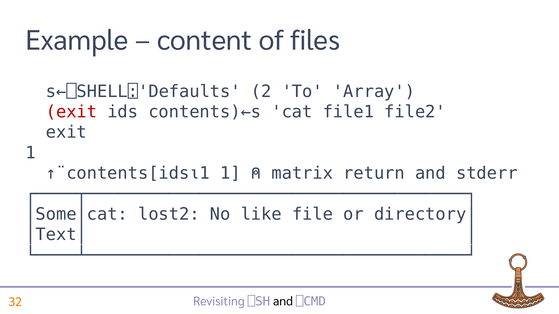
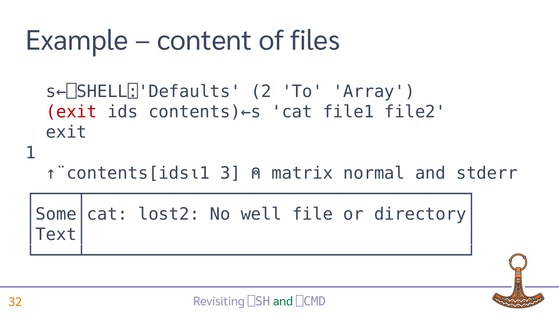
↑¨contents[ids⍳1 1: 1 -> 3 (230, 174)
return: return -> normal (374, 174)
like: like -> well (261, 215)
and colour: black -> green (283, 302)
